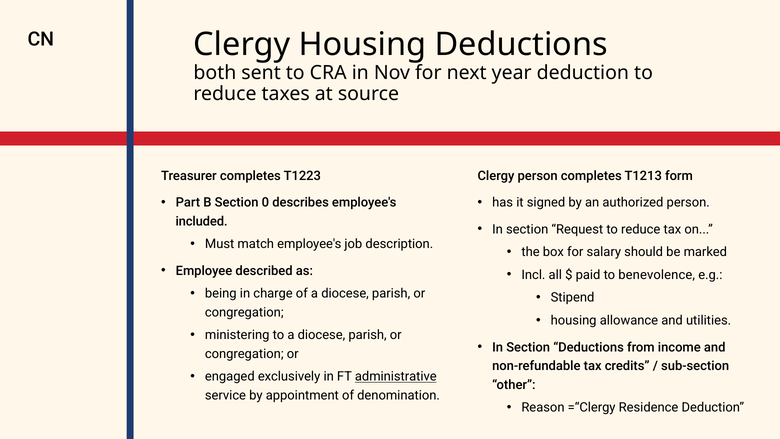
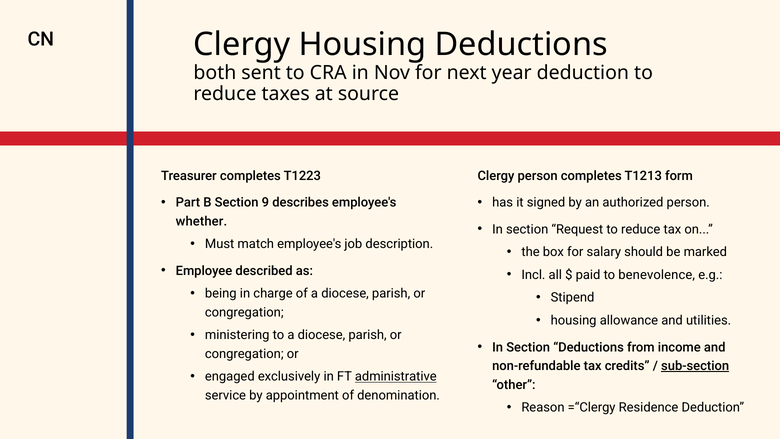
0: 0 -> 9 (265, 202)
included: included -> whether (201, 221)
sub-section underline: none -> present (695, 366)
